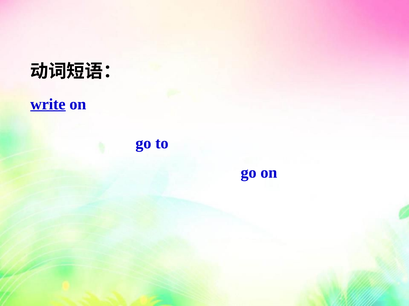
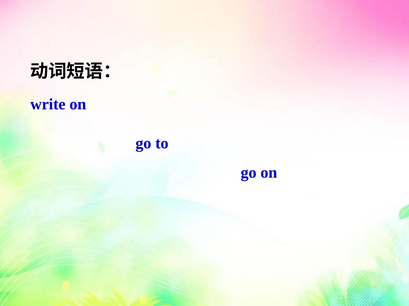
write underline: present -> none (48, 104)
